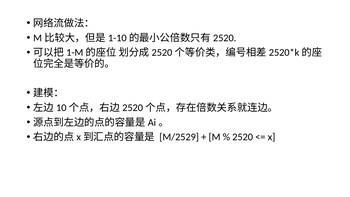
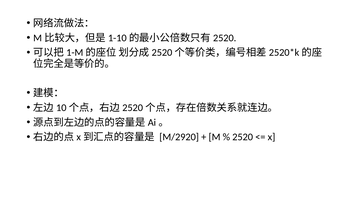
M/2529: M/2529 -> M/2920 (179, 137)
